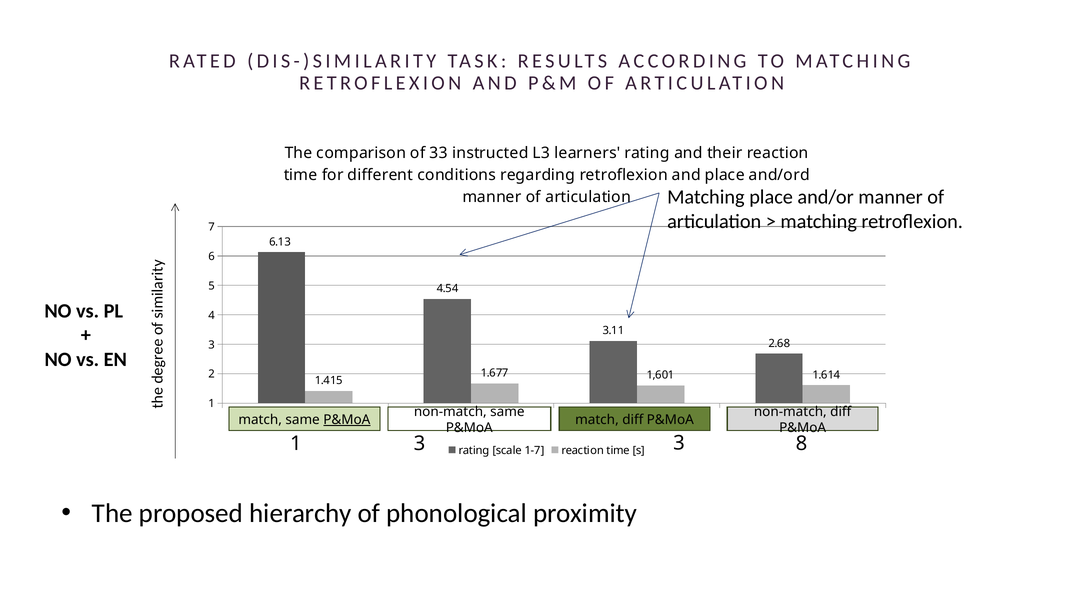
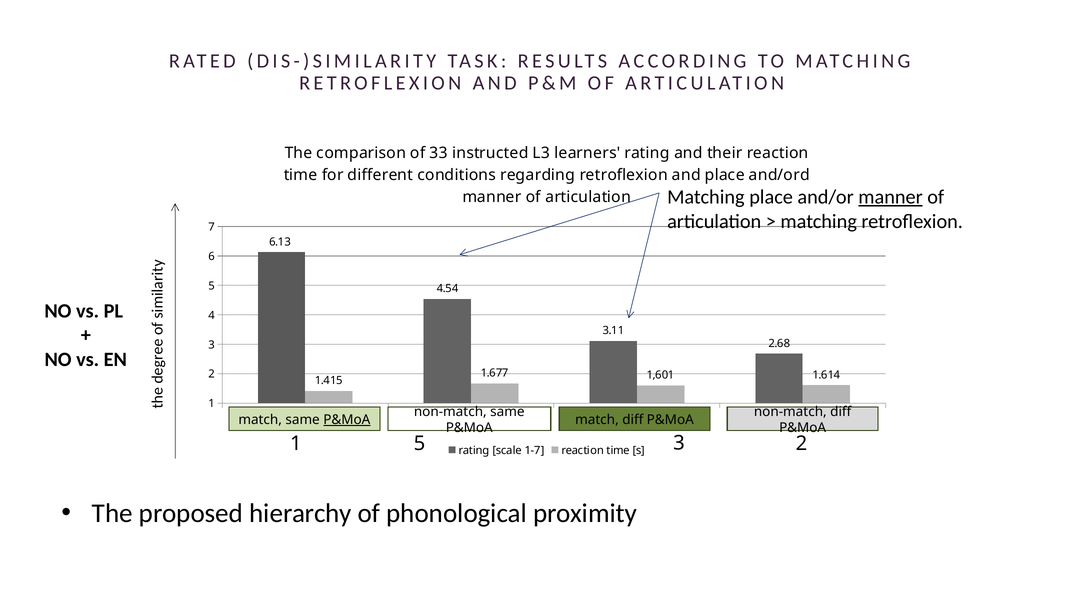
manner underline: none -> present (891, 197)
1 3: 3 -> 5 (419, 444)
3 8: 8 -> 2 (801, 444)
